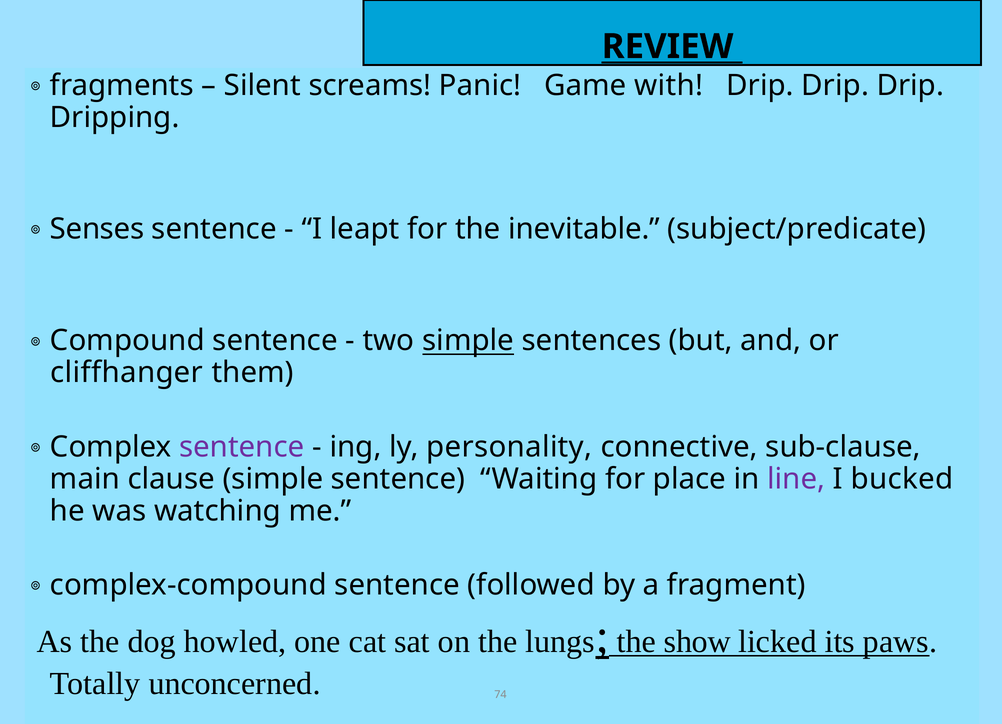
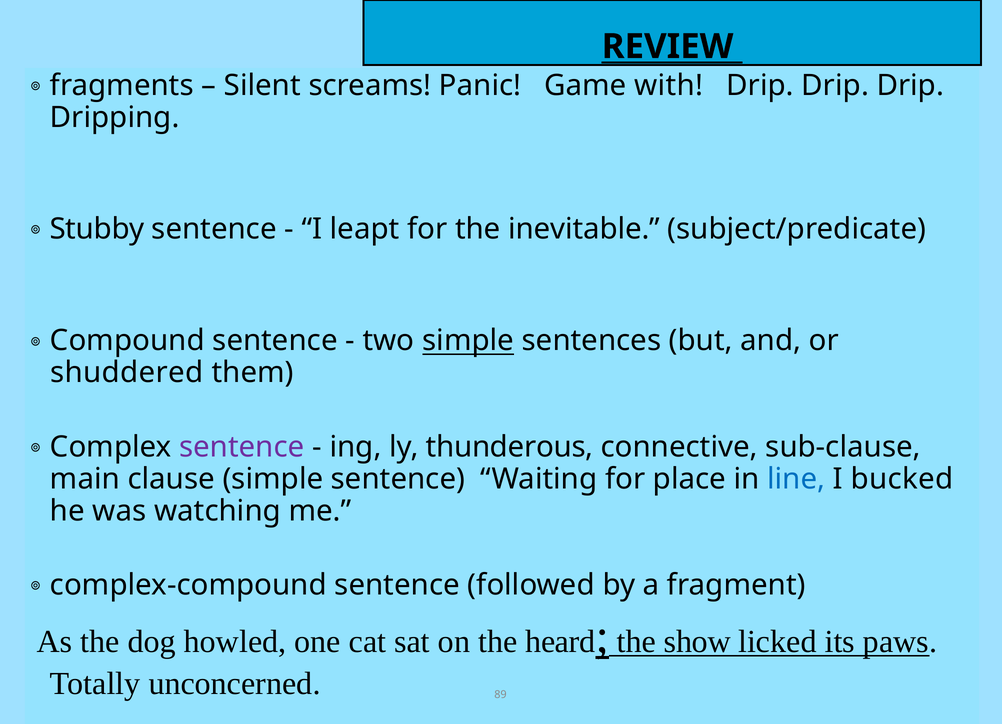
Senses: Senses -> Stubby (97, 229)
cliffhanger: cliffhanger -> shuddered (127, 373)
personality: personality -> thunderous (510, 447)
line colour: purple -> blue (796, 479)
lungs: lungs -> heard (560, 642)
74: 74 -> 89 (500, 695)
